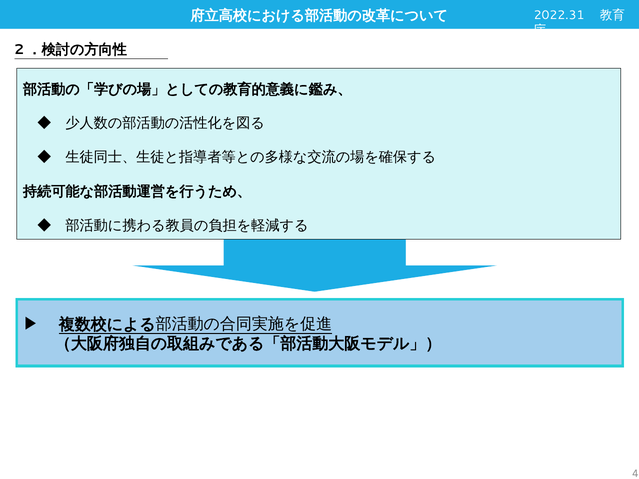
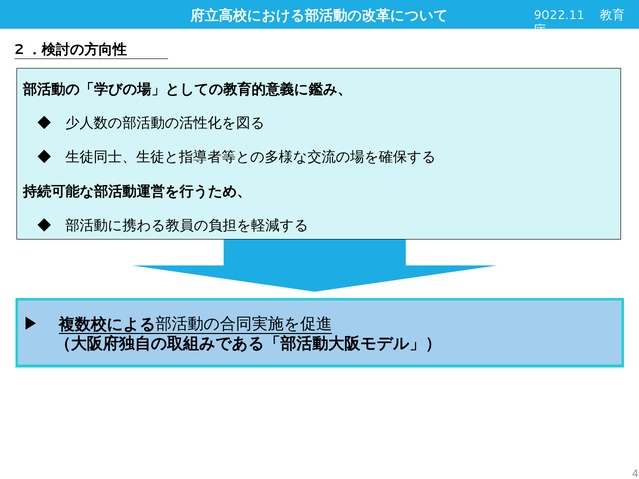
2022.31: 2022.31 -> 9022.11 (559, 15)
